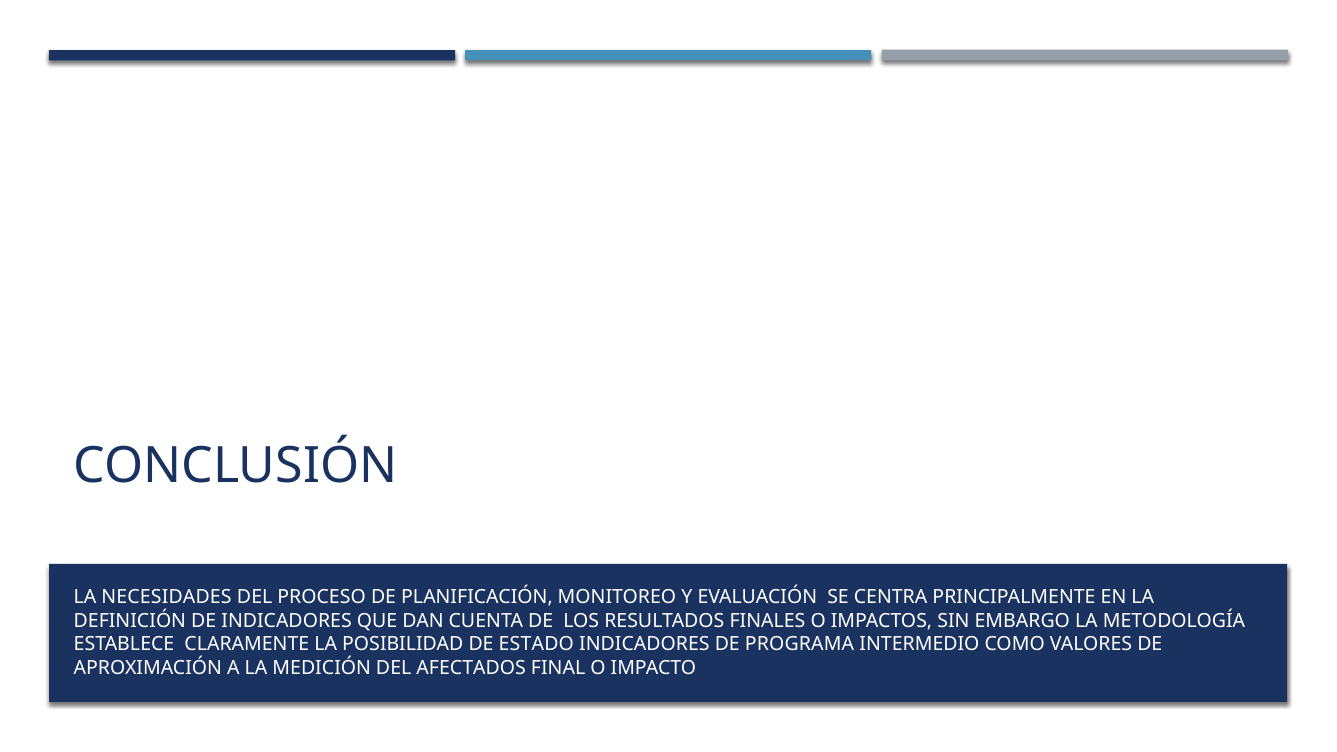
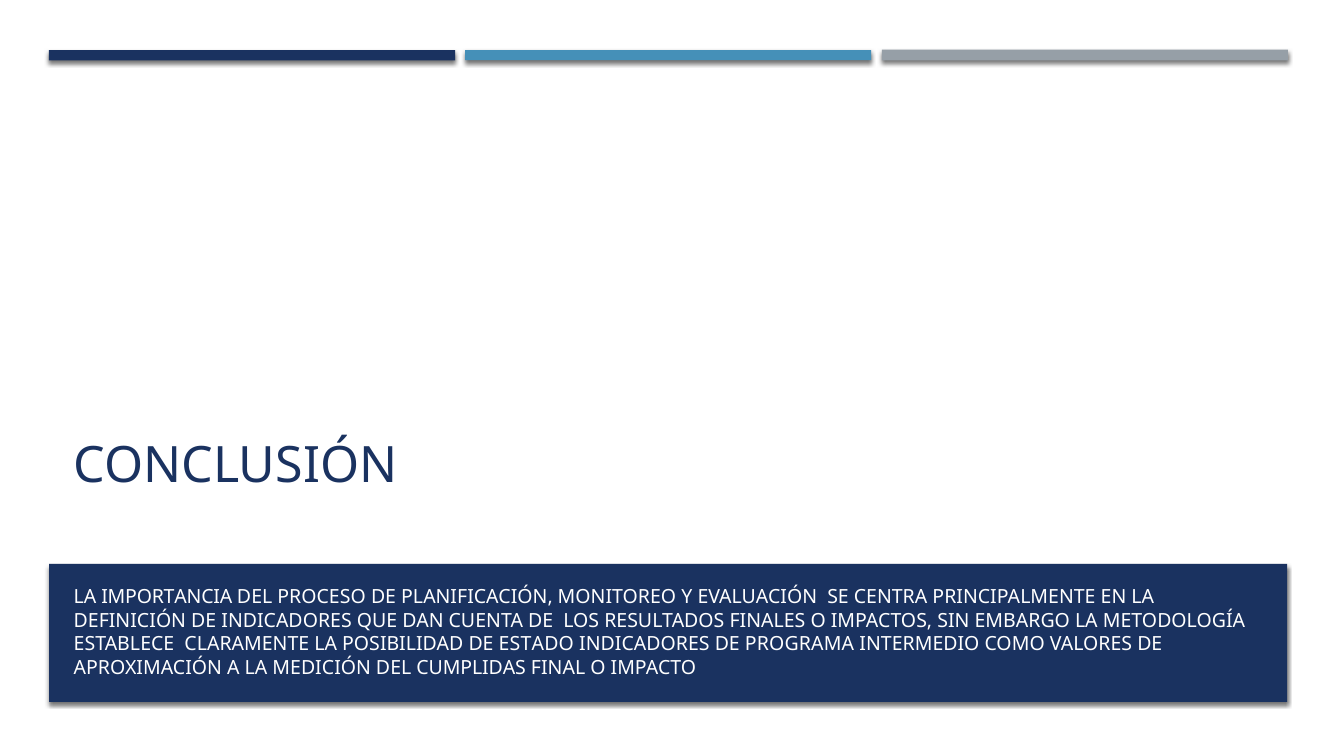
NECESIDADES: NECESIDADES -> IMPORTANCIA (167, 597)
AFECTADOS: AFECTADOS -> CUMPLIDAS (471, 668)
